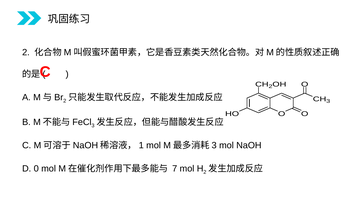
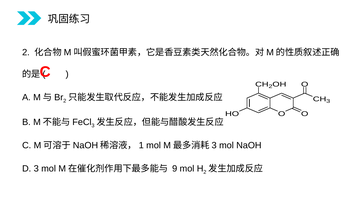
D 0: 0 -> 3 (36, 169)
7: 7 -> 9 (175, 169)
